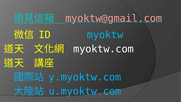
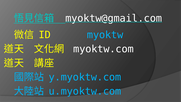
myoktw@gmail.com colour: pink -> white (114, 18)
